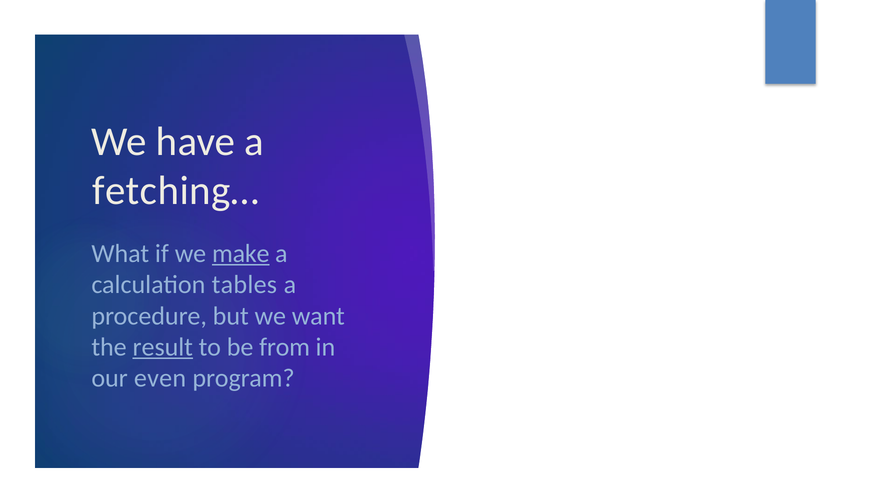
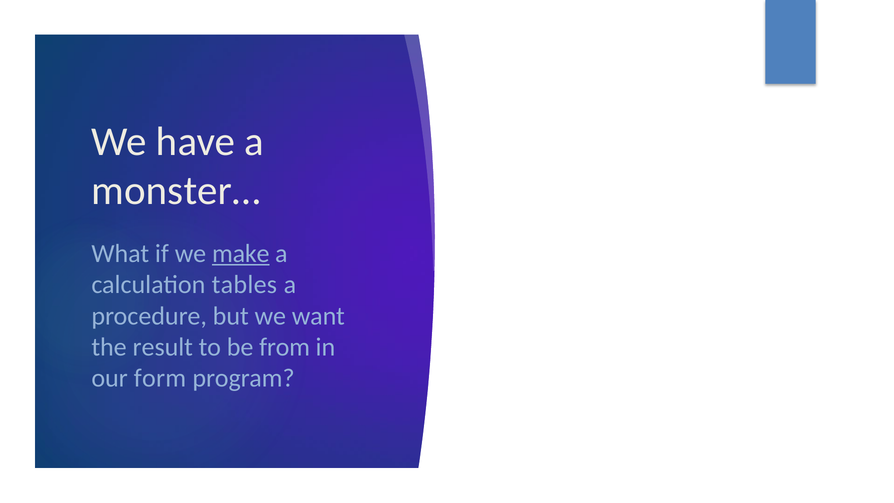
fetching…: fetching… -> monster… (176, 191)
result underline: present -> none (163, 347)
even: even -> form (160, 378)
